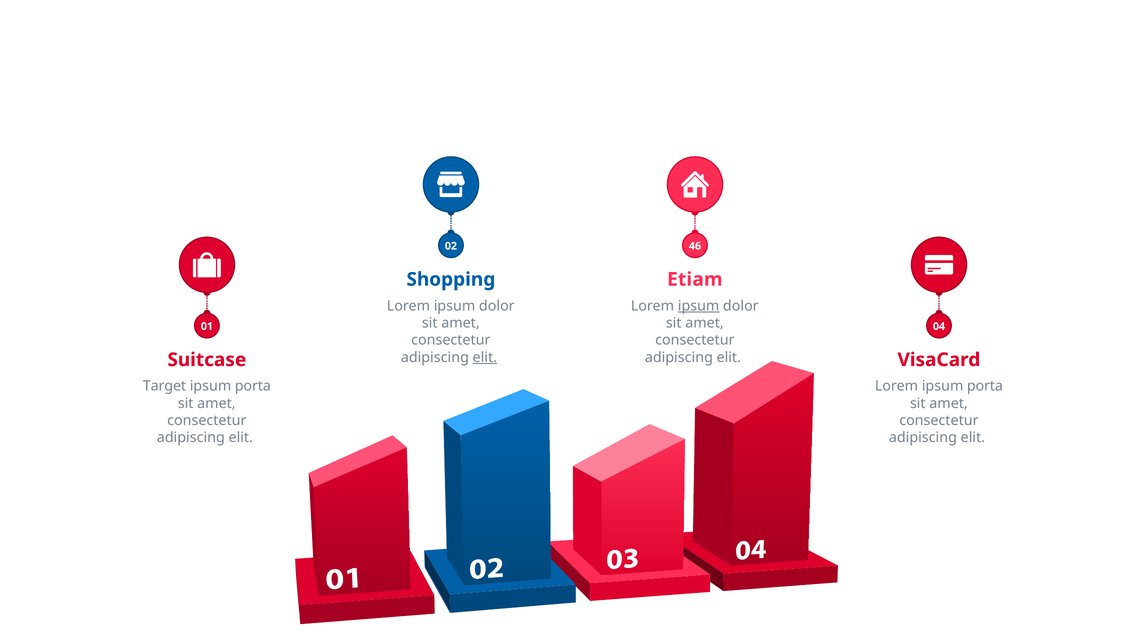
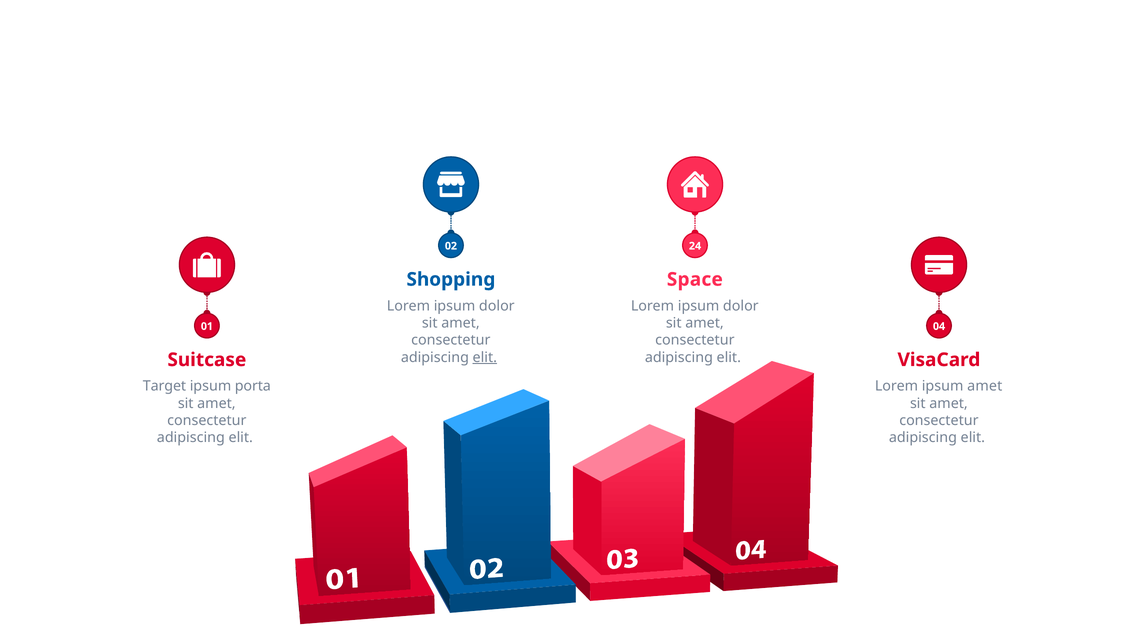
46: 46 -> 24 (695, 246)
Etiam: Etiam -> Space (695, 280)
ipsum underline: present -> none (699, 306)
Lorem ipsum porta: porta -> amet (985, 387)
